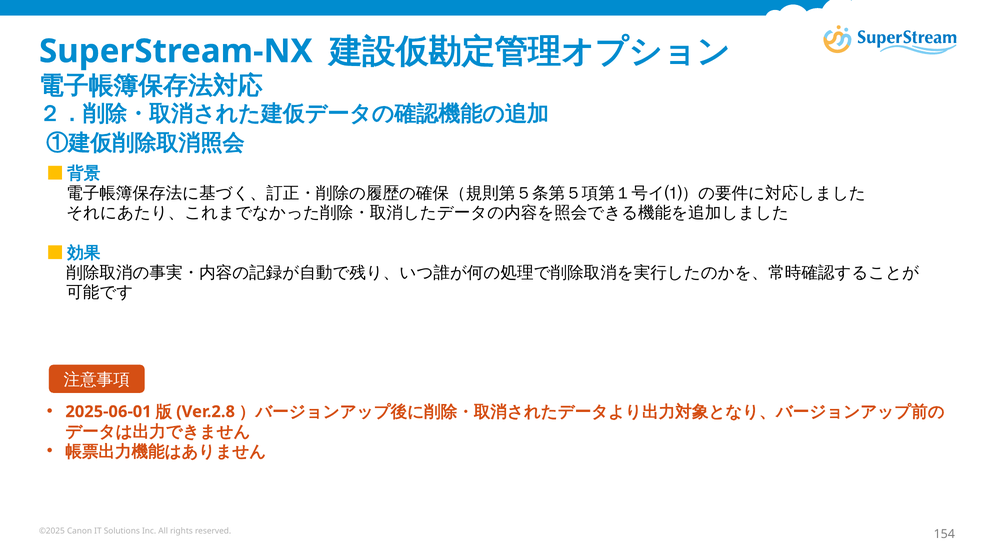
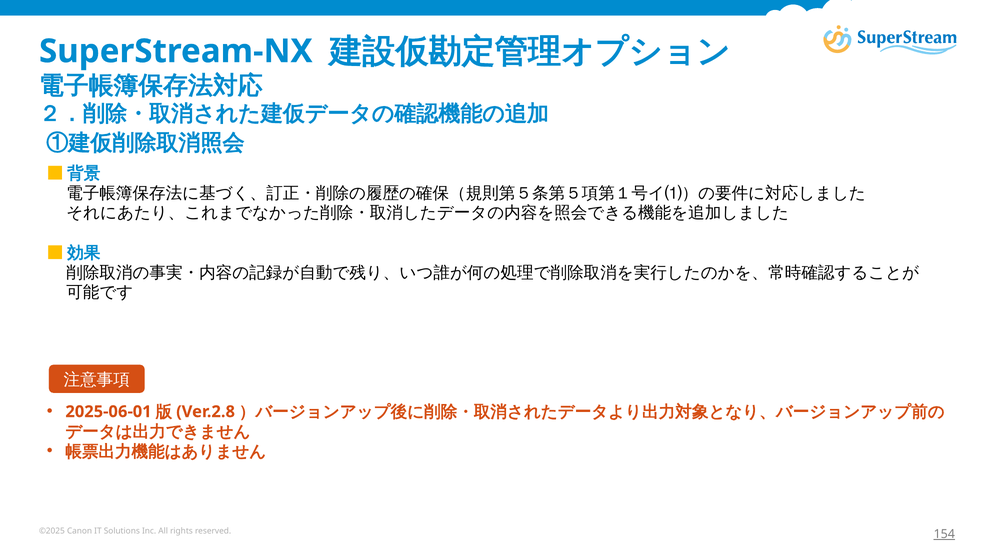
154 underline: none -> present (944, 534)
